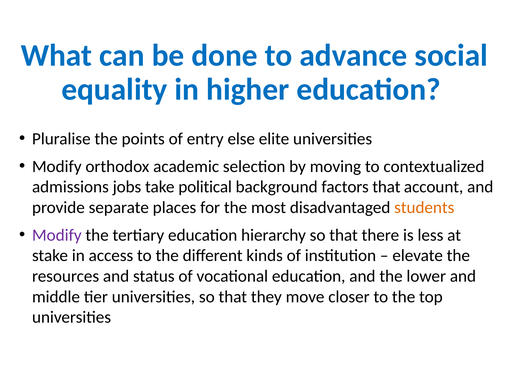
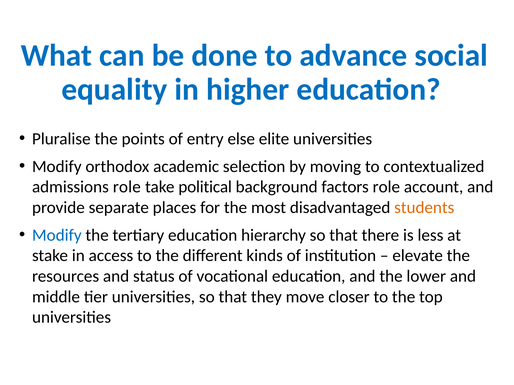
admissions jobs: jobs -> role (127, 187)
factors that: that -> role (386, 187)
Modify colour: purple -> blue (57, 235)
